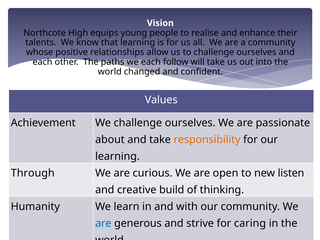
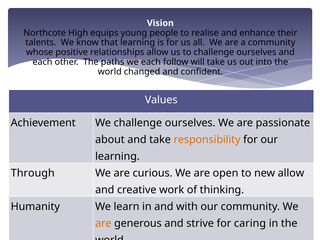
new listen: listen -> allow (291, 173)
build: build -> work (172, 190)
are colour: blue -> orange (103, 223)
